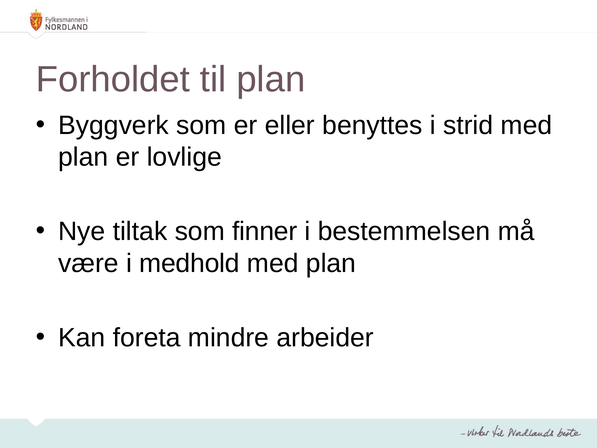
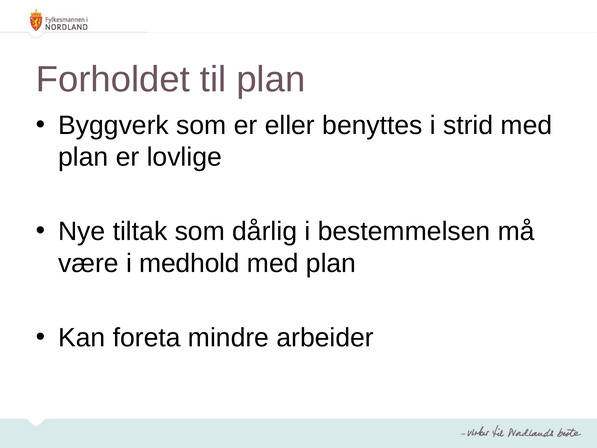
finner: finner -> dårlig (265, 231)
